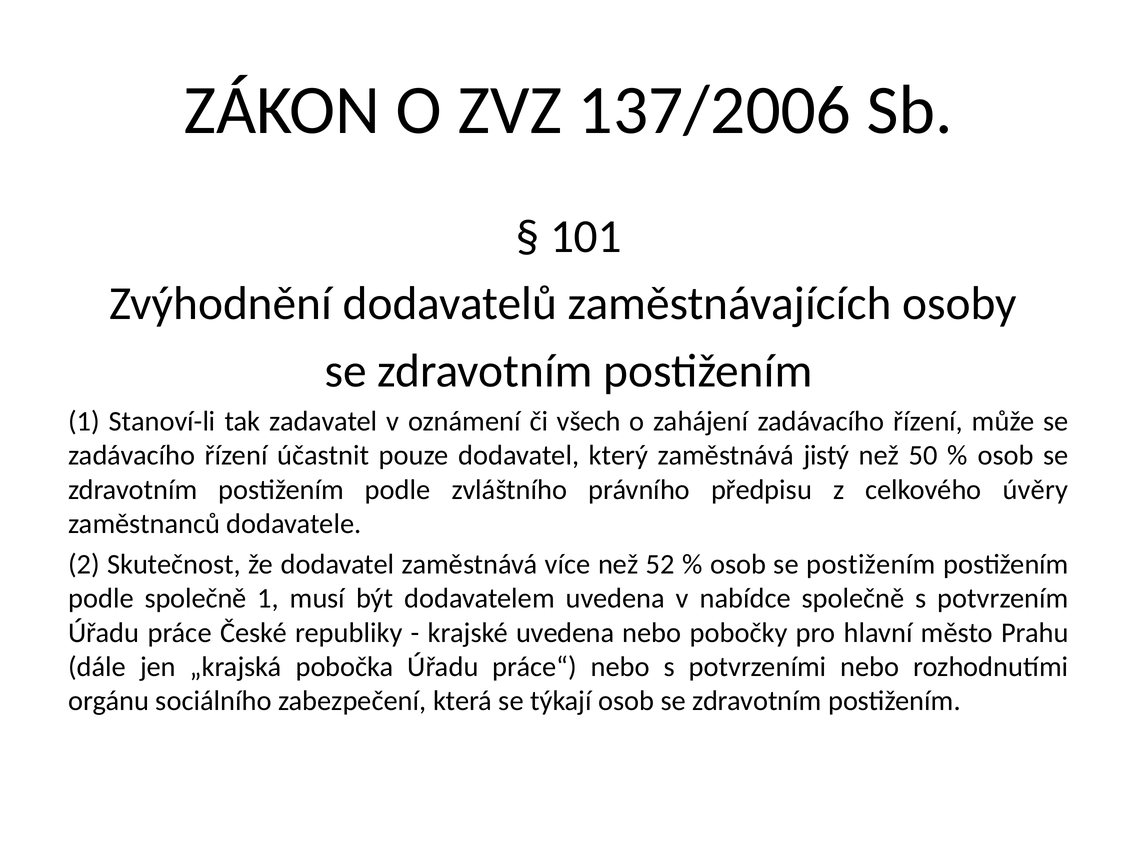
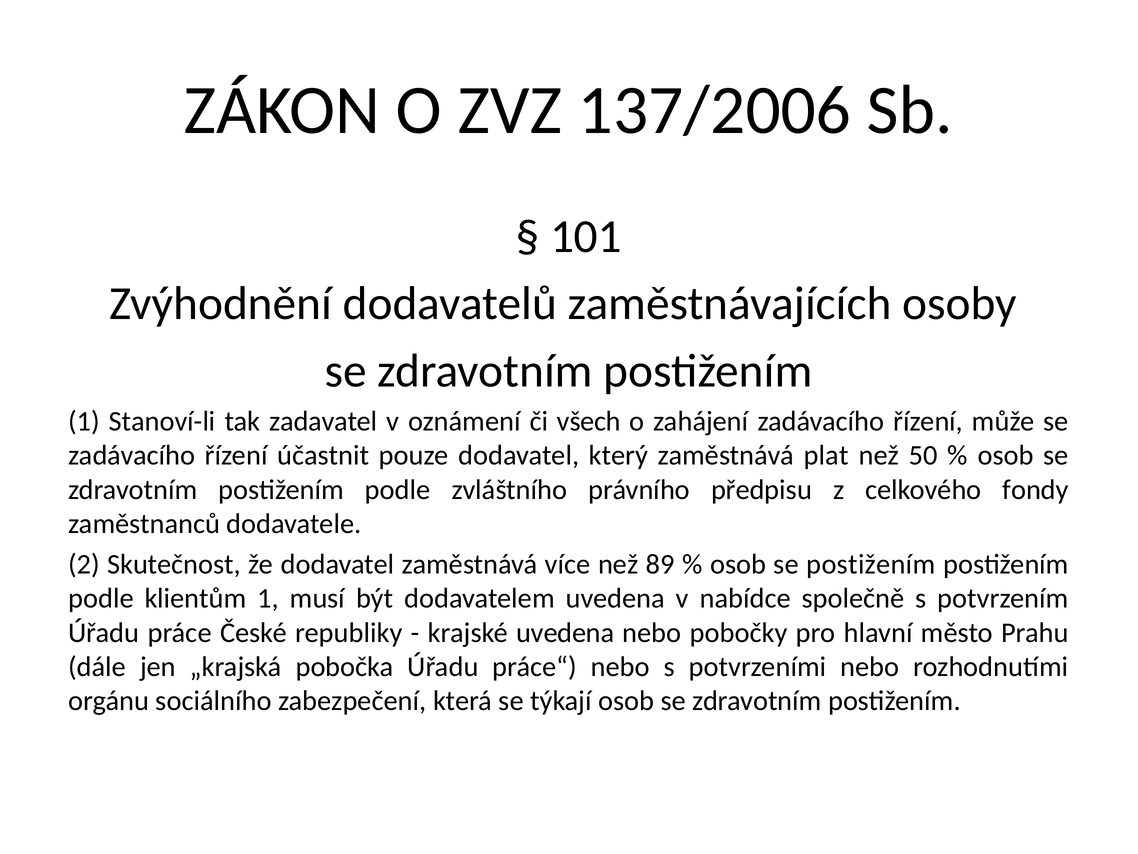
jistý: jistý -> plat (826, 455)
úvěry: úvěry -> fondy (1036, 489)
52: 52 -> 89 (660, 564)
podle společně: společně -> klientům (196, 598)
